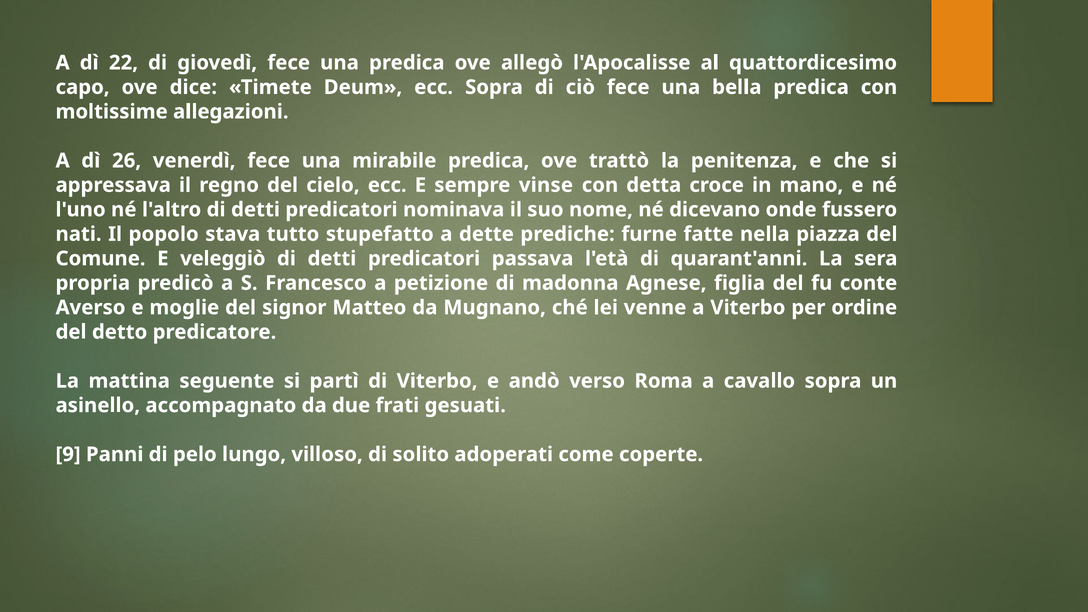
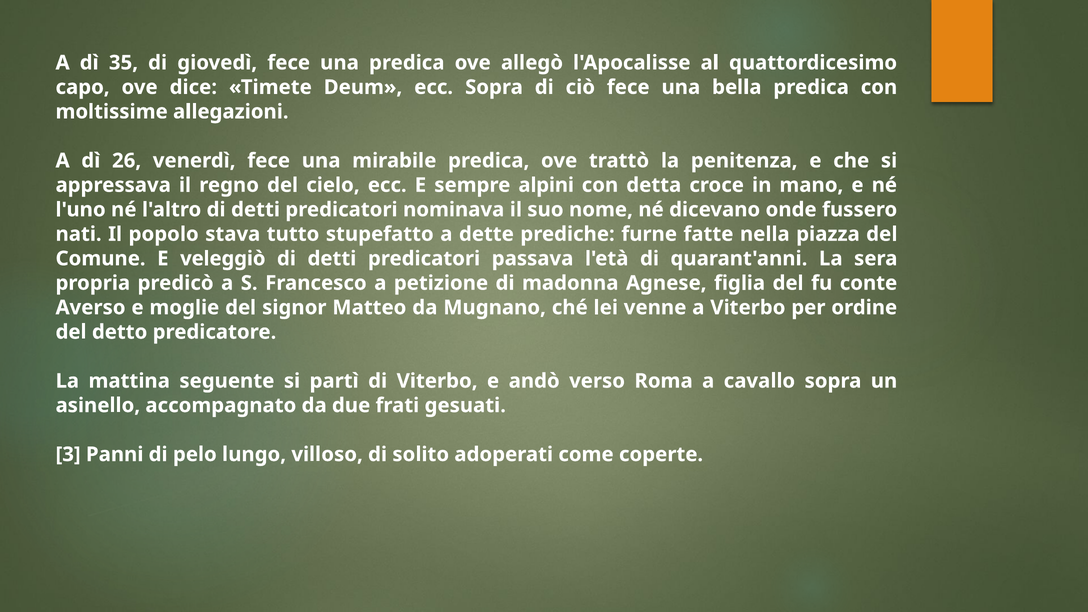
22: 22 -> 35 (123, 63)
vinse: vinse -> alpini (546, 185)
9: 9 -> 3 (68, 454)
